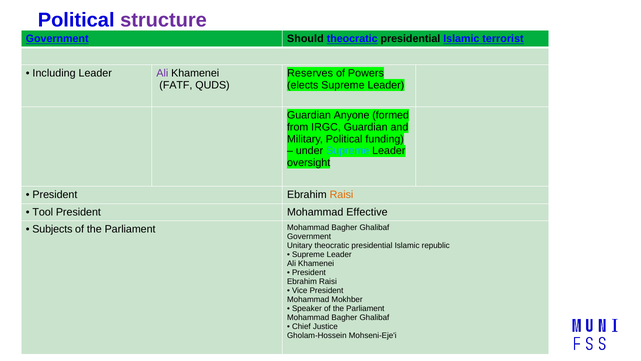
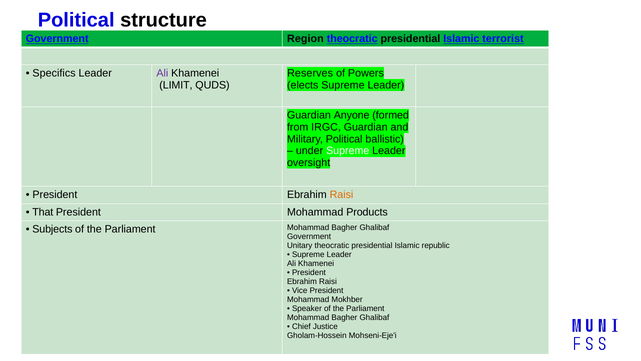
structure colour: purple -> black (163, 20)
Should: Should -> Region (305, 39)
Including: Including -> Specifics (54, 73)
FATF: FATF -> LIMIT (176, 85)
funding: funding -> ballistic (385, 139)
Supreme colour: light blue -> white (348, 151)
Tool: Tool -> That (43, 212)
Effective: Effective -> Products (367, 212)
